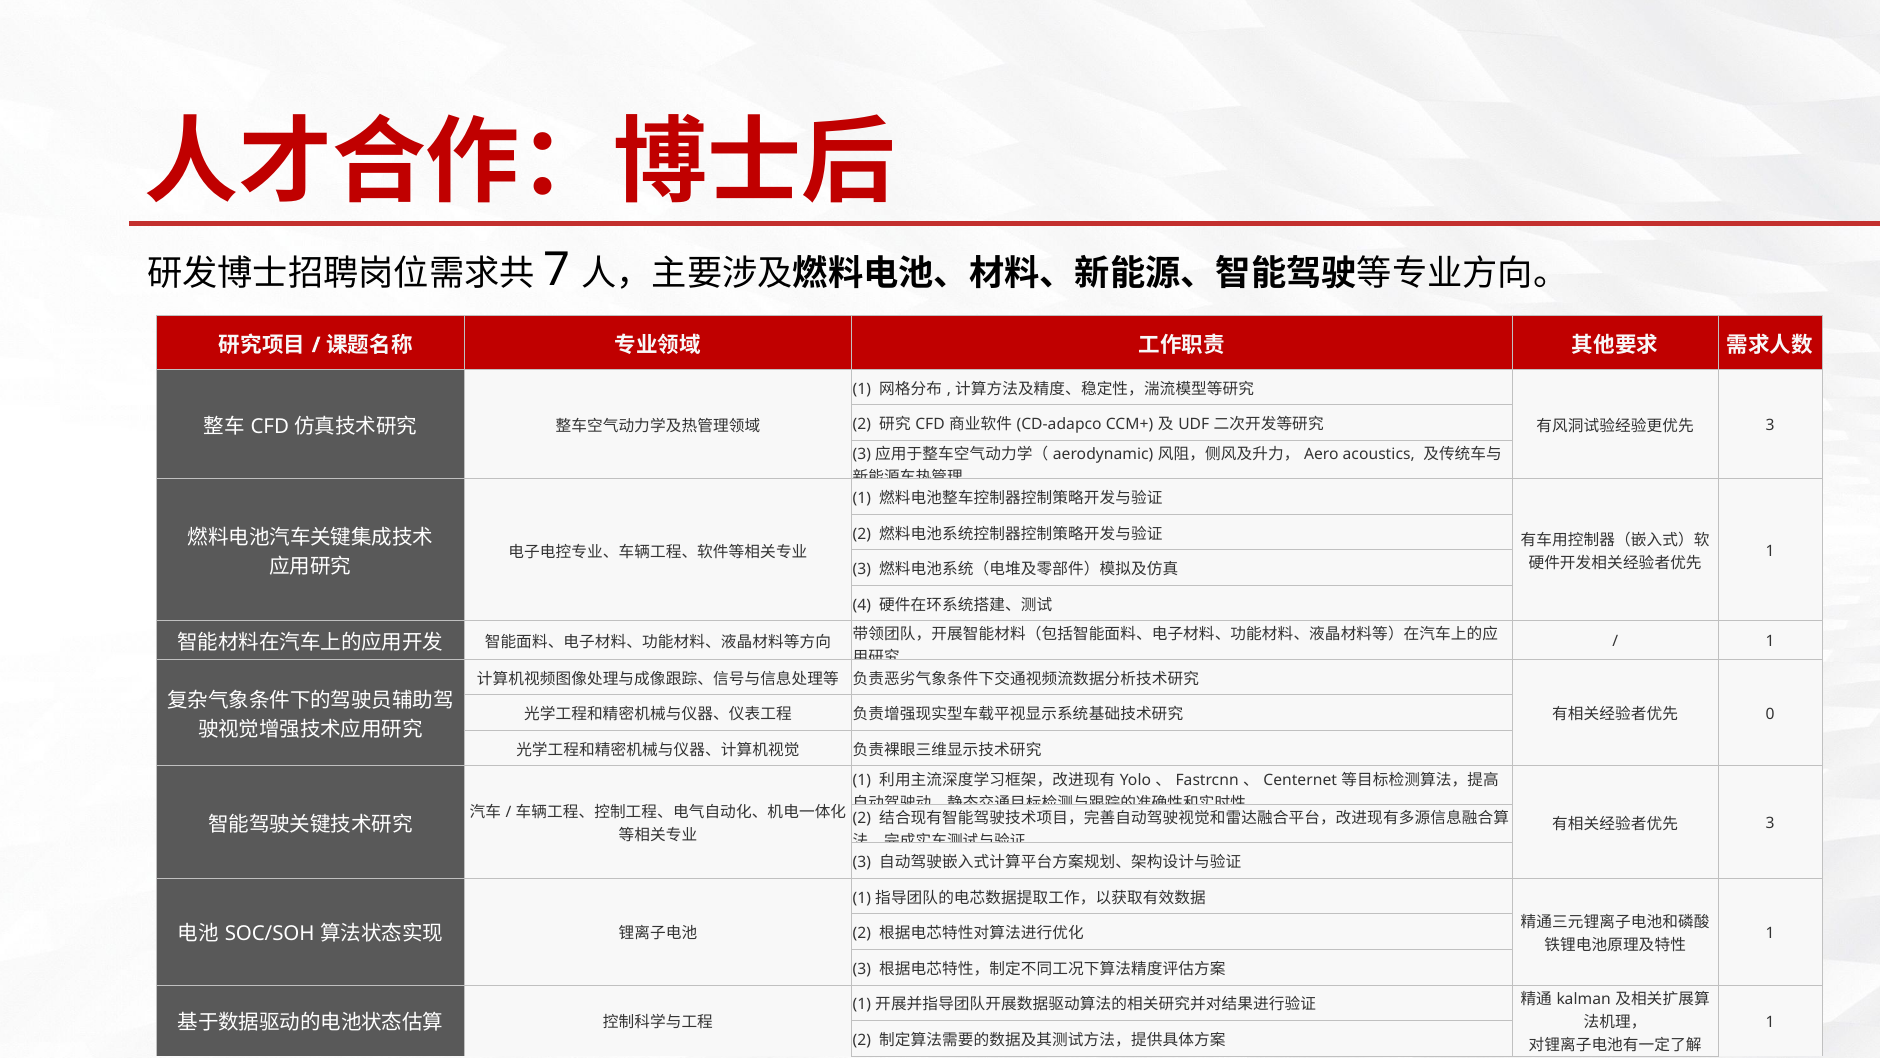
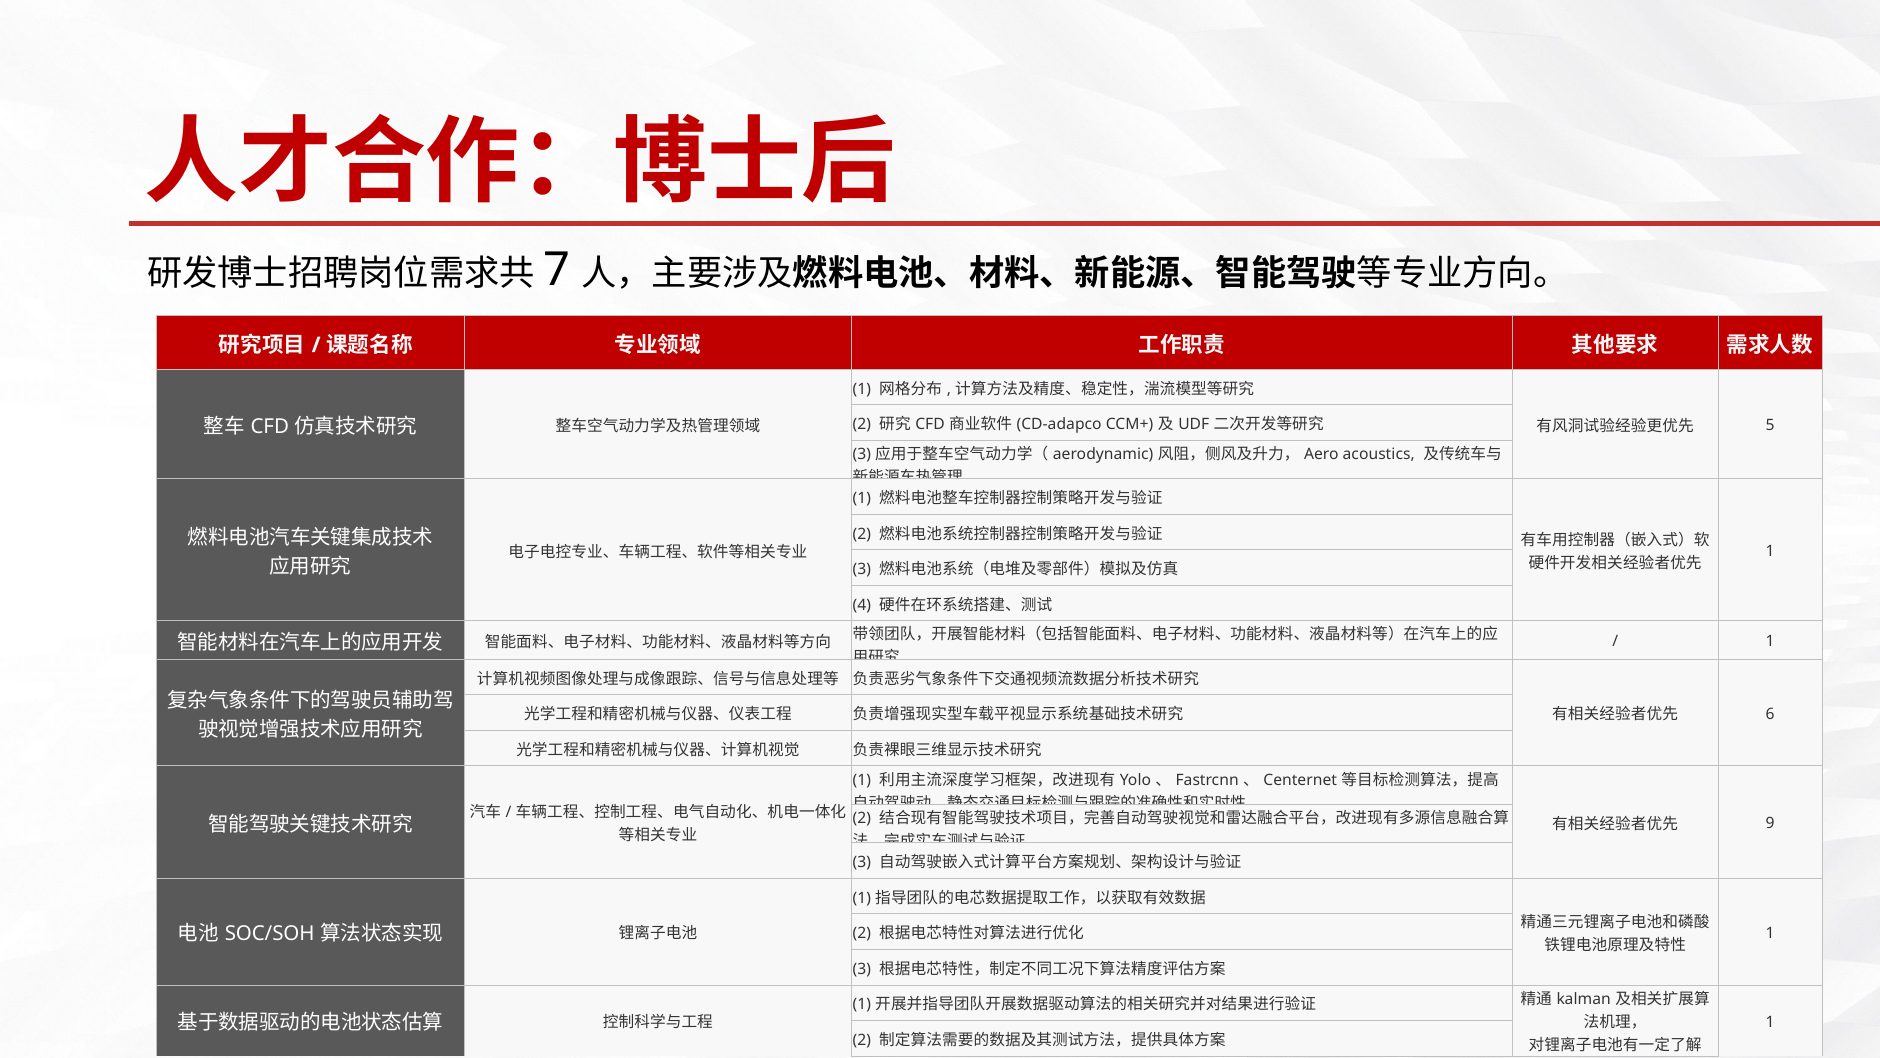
3: 3 -> 5 (1770, 425)
0: 0 -> 6 (1770, 714)
3: 3 -> 9 (1770, 823)
